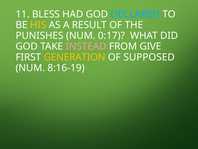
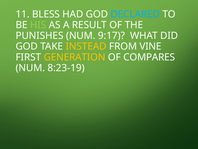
HIS colour: yellow -> light green (38, 25)
0:17: 0:17 -> 9:17 (111, 36)
INSTEAD colour: pink -> yellow (86, 46)
GIVE: GIVE -> VINE (150, 46)
SUPPOSED: SUPPOSED -> COMPARES (149, 57)
8:16-19: 8:16-19 -> 8:23-19 (66, 68)
